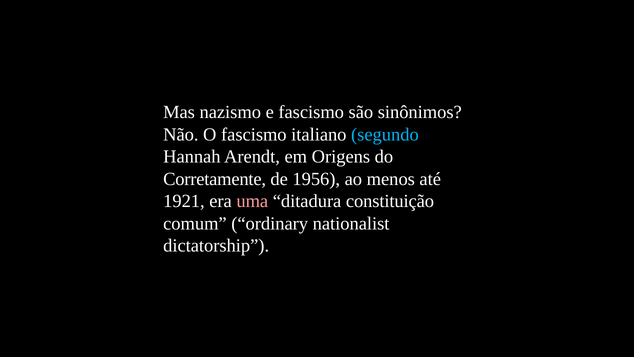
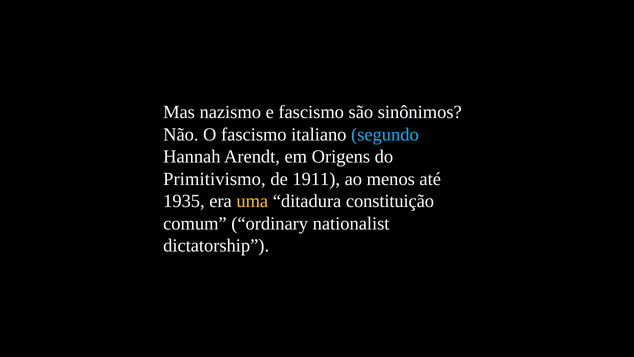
Corretamente: Corretamente -> Primitivismo (214, 179)
1956: 1956 -> 1911 (316, 179)
1921: 1921 -> 1935 (184, 201)
uma colour: pink -> yellow (252, 201)
